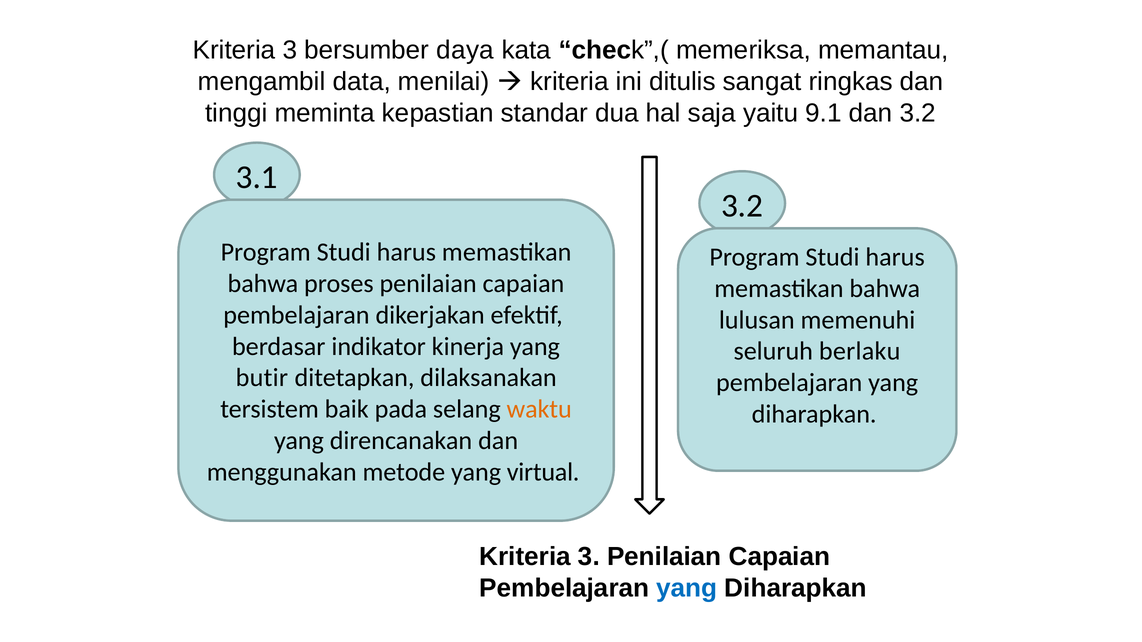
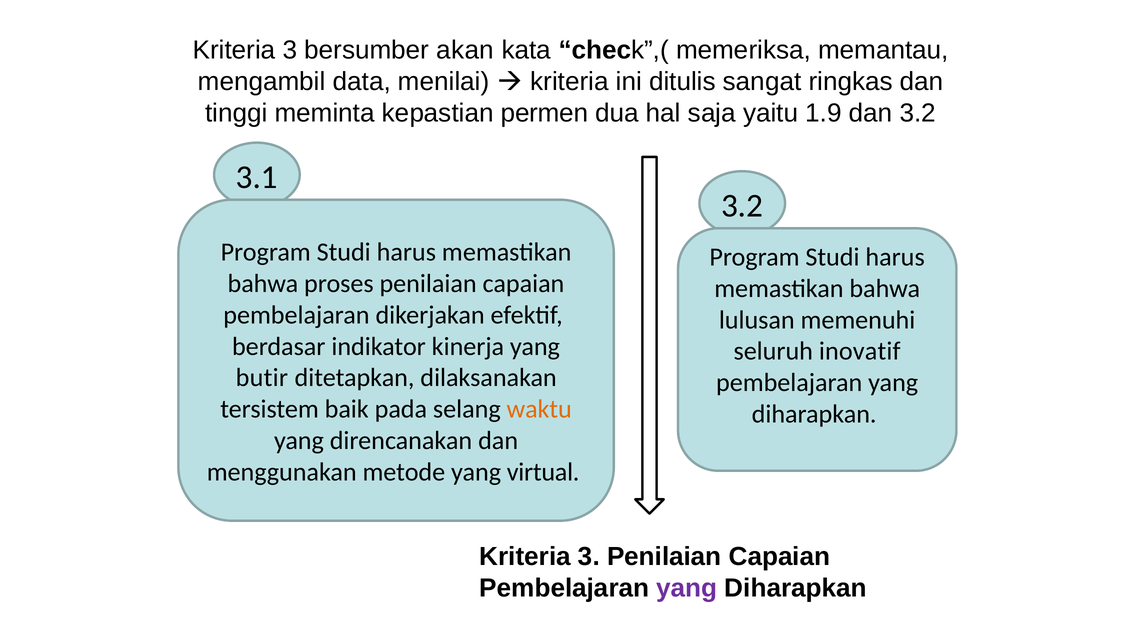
daya: daya -> akan (465, 50)
standar: standar -> permen (544, 113)
9.1: 9.1 -> 1.9 (823, 113)
berlaku: berlaku -> inovatif (860, 352)
yang colour: blue -> purple (687, 588)
